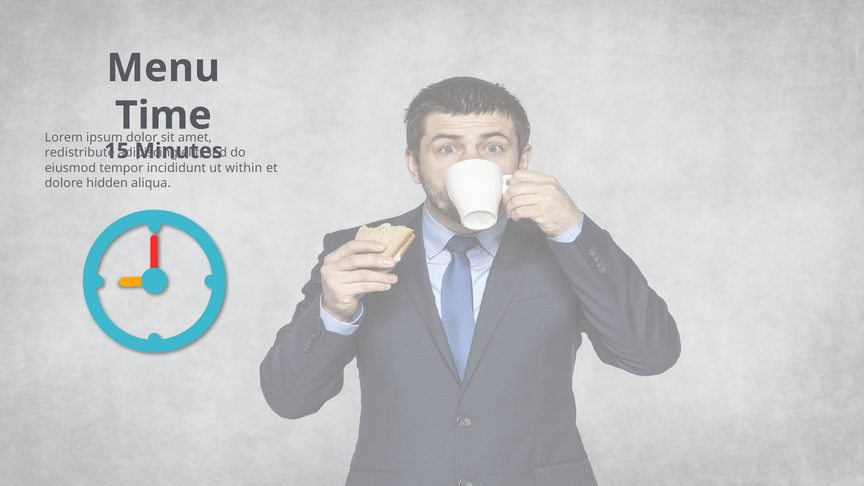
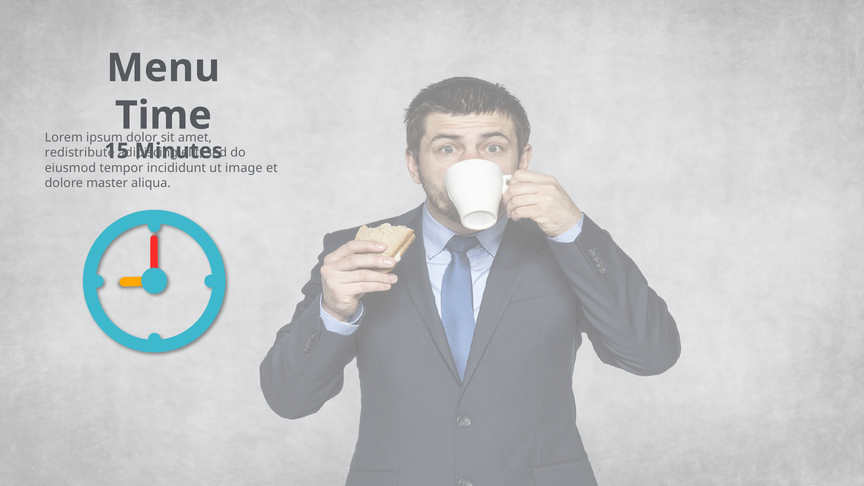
within: within -> image (244, 168)
hidden: hidden -> master (107, 183)
